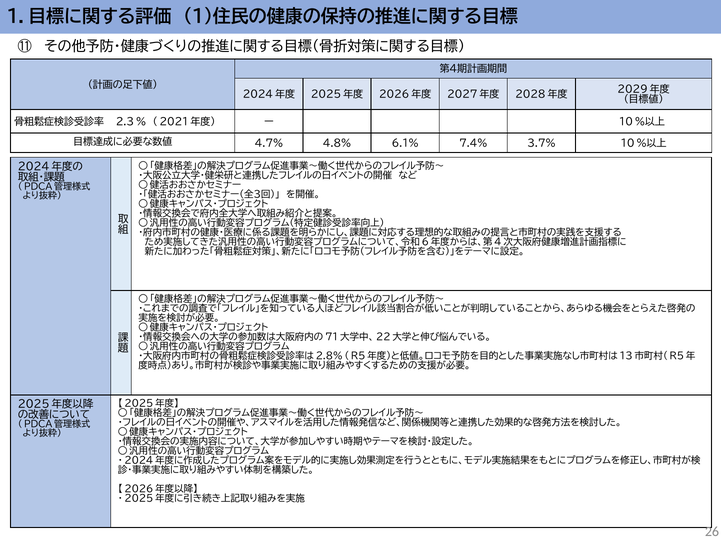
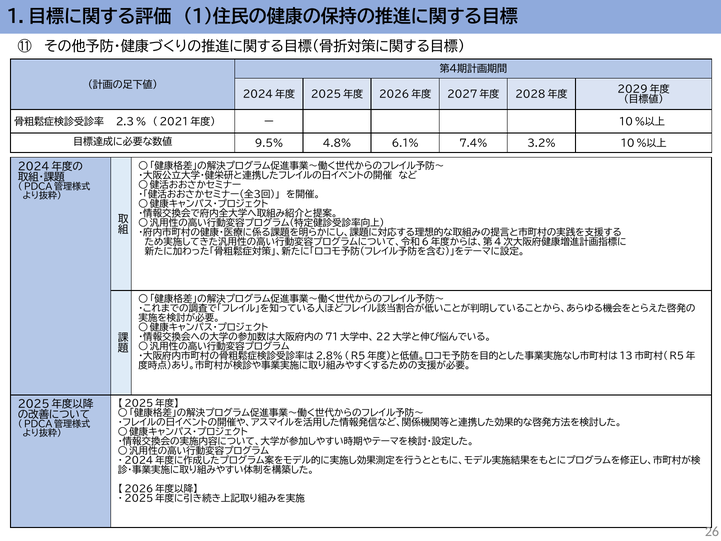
4.7%: 4.7% -> 9.5% (269, 143)
3.7%: 3.7% -> 3.2% (541, 143)
